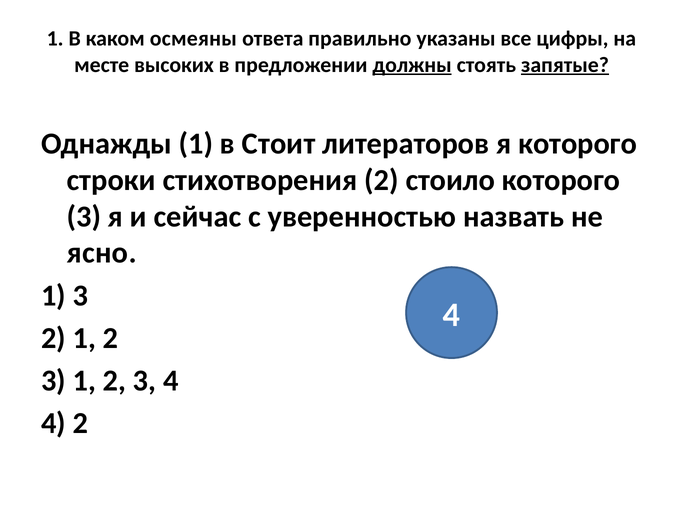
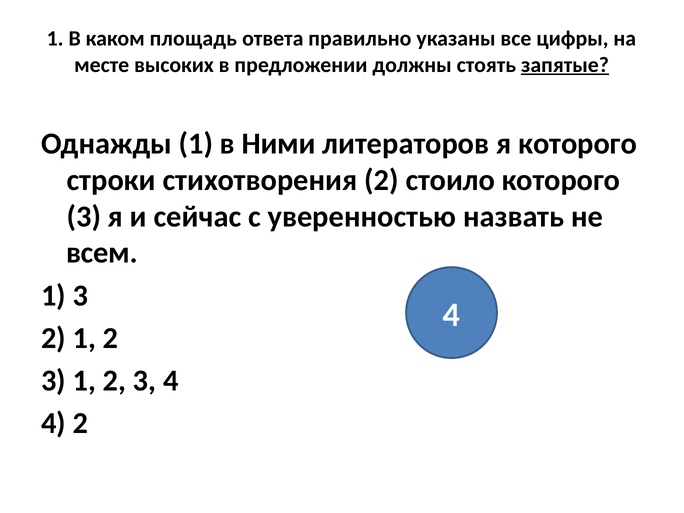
осмеяны: осмеяны -> площадь (193, 39)
должны underline: present -> none (412, 65)
Стоит: Стоит -> Ними (279, 143)
ясно: ясно -> всем (102, 253)
